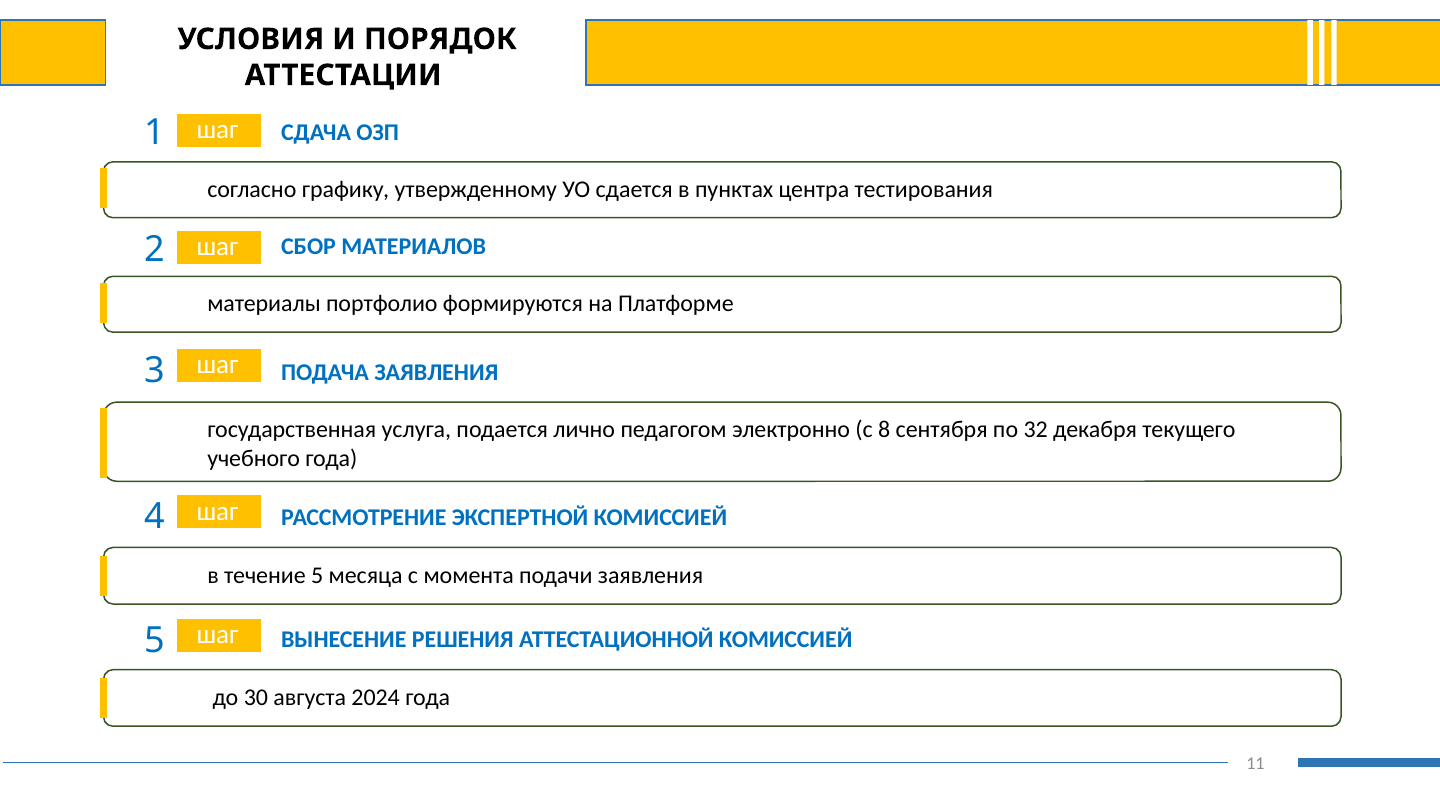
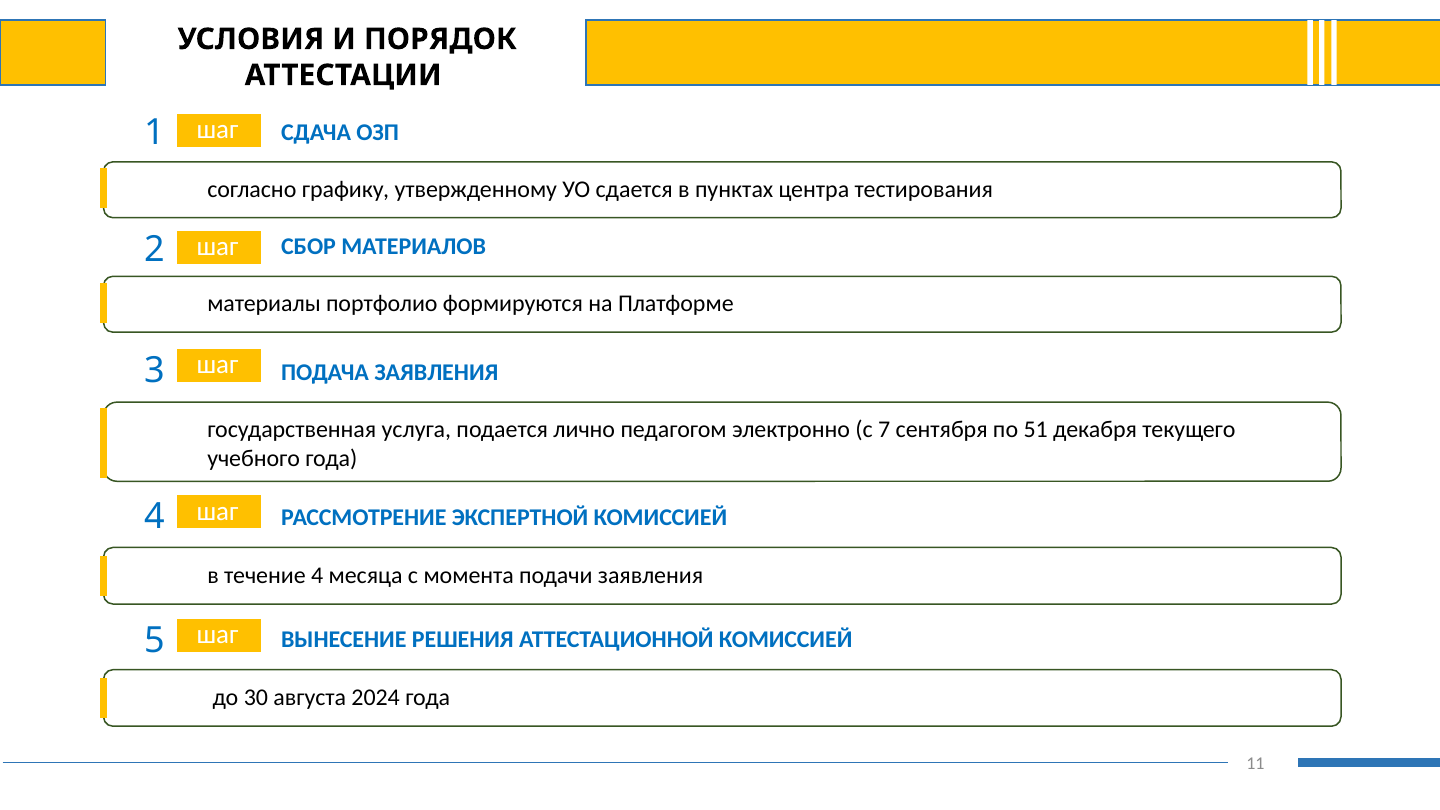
8: 8 -> 7 (884, 430)
32: 32 -> 51 (1036, 430)
течение 5: 5 -> 4 (317, 575)
